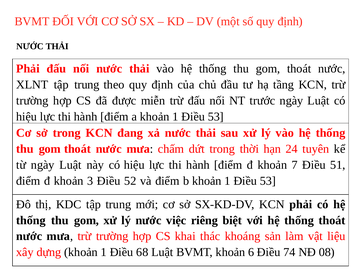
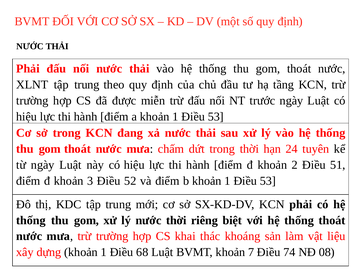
7: 7 -> 2 (295, 165)
nước việc: việc -> thời (176, 221)
6: 6 -> 7 (251, 253)
